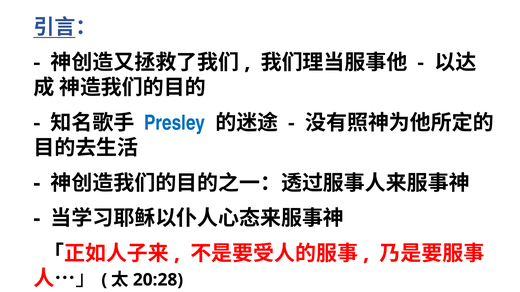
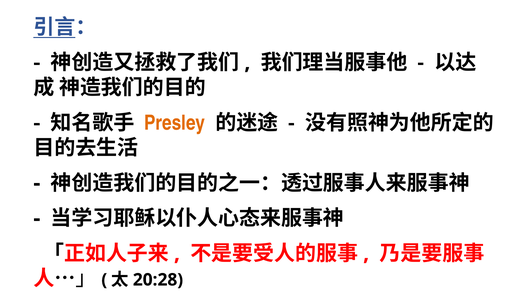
Presley colour: blue -> orange (175, 123)
